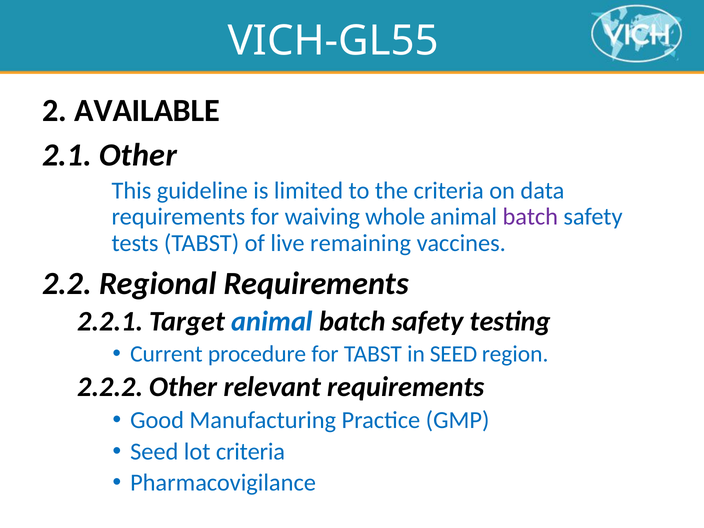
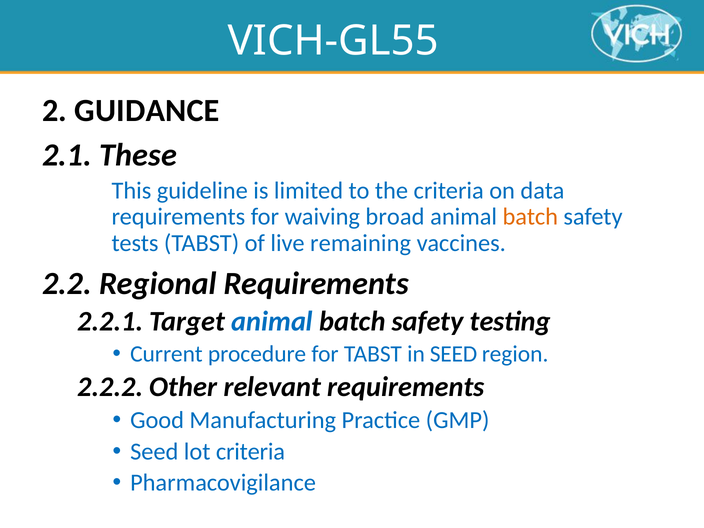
AVAILABLE: AVAILABLE -> GUIDANCE (147, 110)
2.1 Other: Other -> These (138, 155)
whole: whole -> broad (395, 217)
batch colour: purple -> orange (530, 217)
